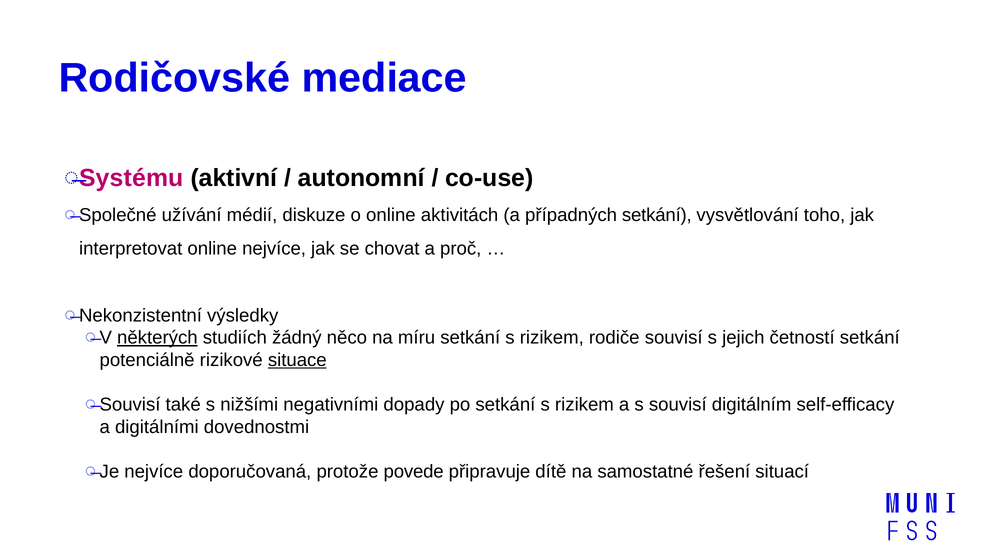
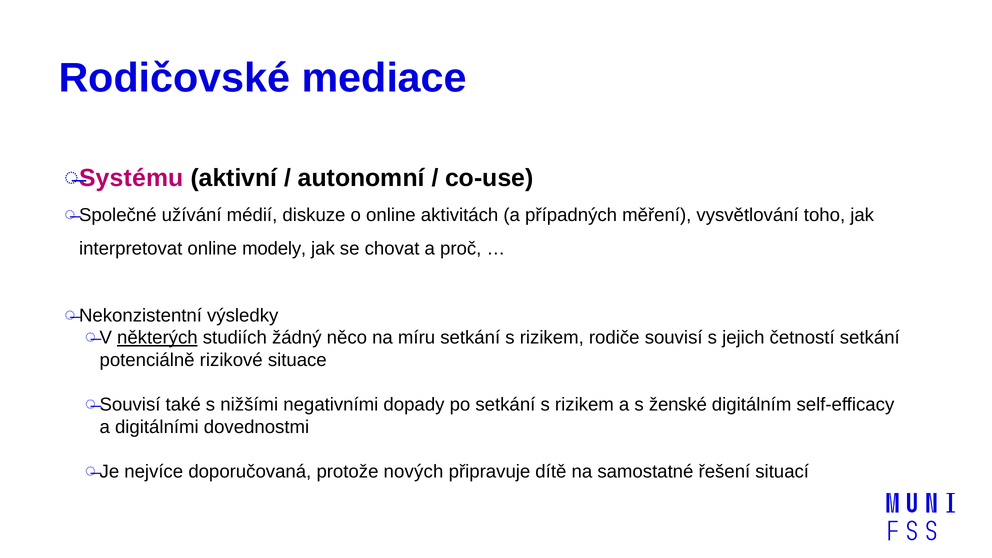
případných setkání: setkání -> měření (657, 215)
online nejvíce: nejvíce -> modely (274, 249)
situace underline: present -> none (297, 360)
s souvisí: souvisí -> ženské (678, 405)
povede: povede -> nových (413, 472)
